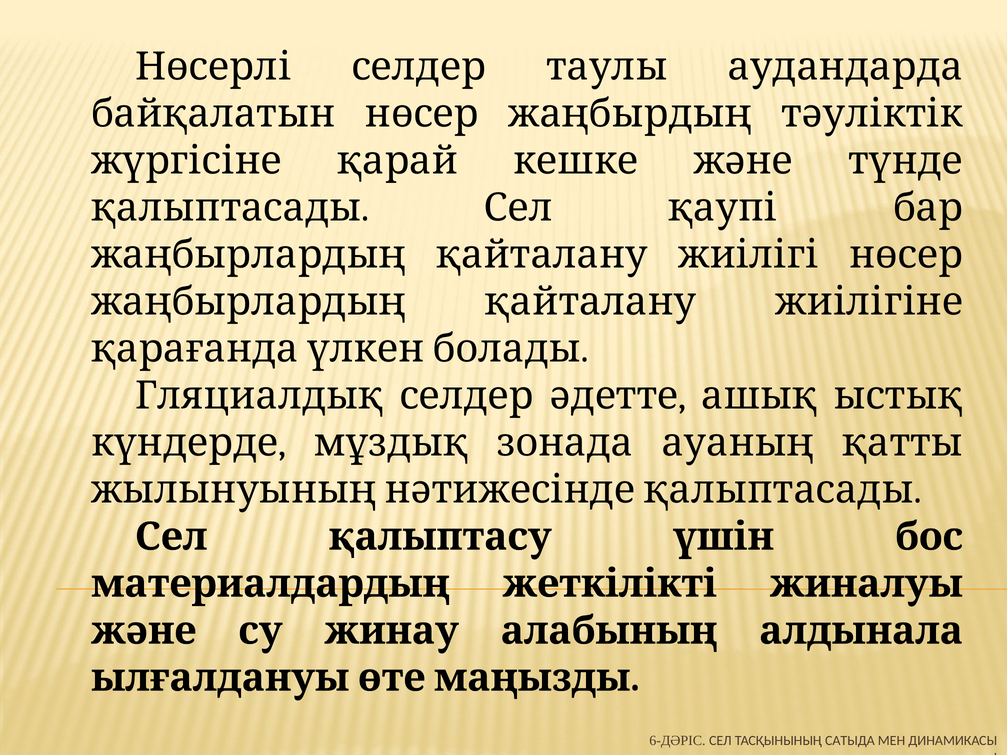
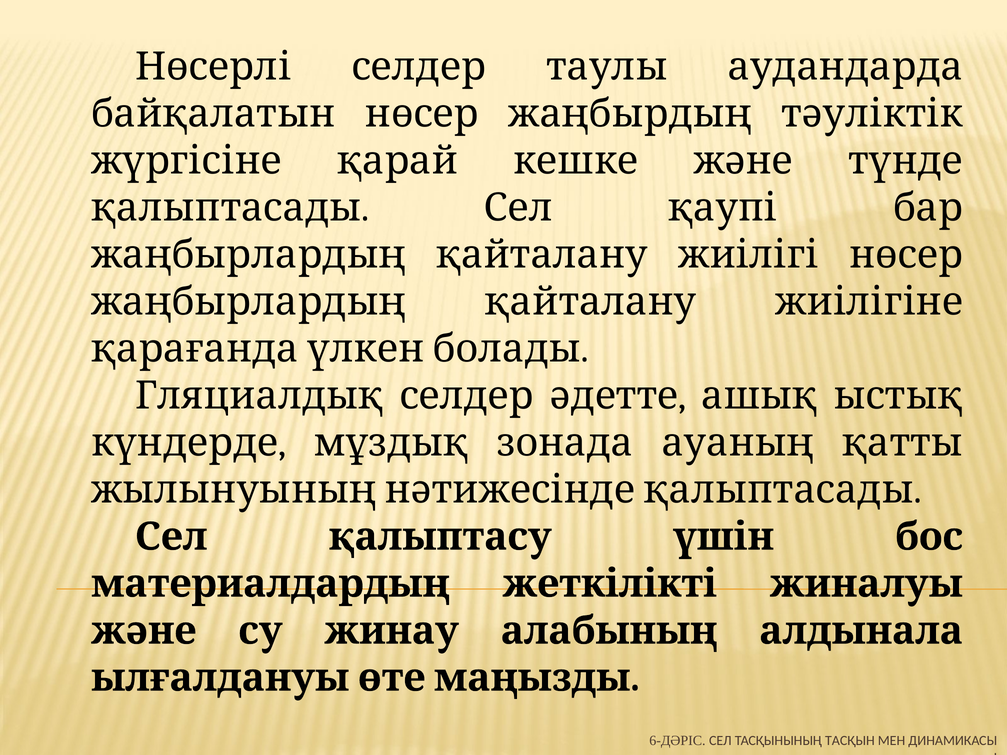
САТЫДА: САТЫДА -> ТАСҚЫН (850, 741)
